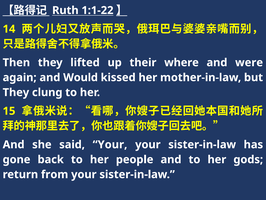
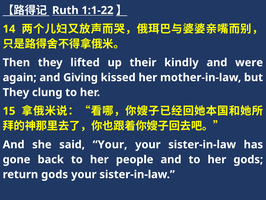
where: where -> kindly (181, 62)
Would: Would -> Giving (81, 77)
return from: from -> gods (55, 174)
